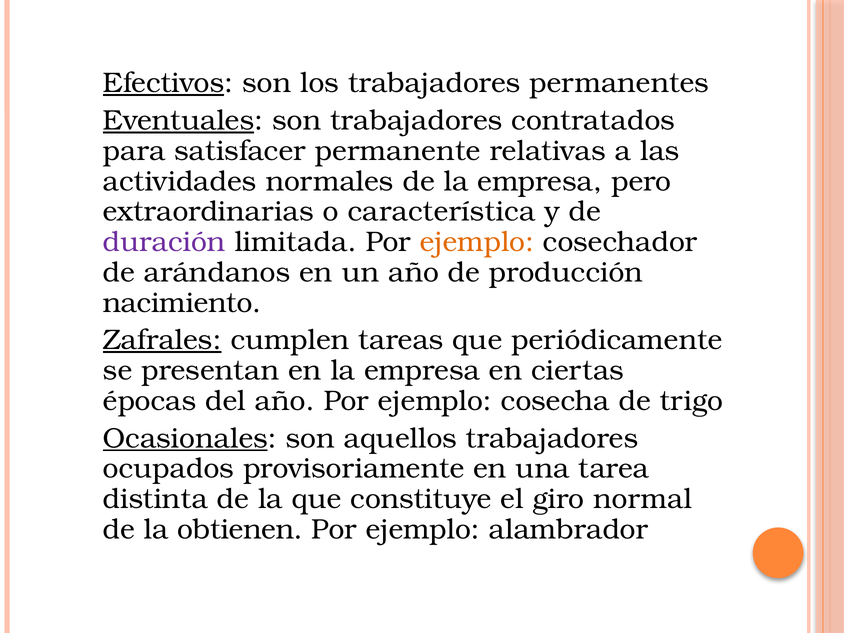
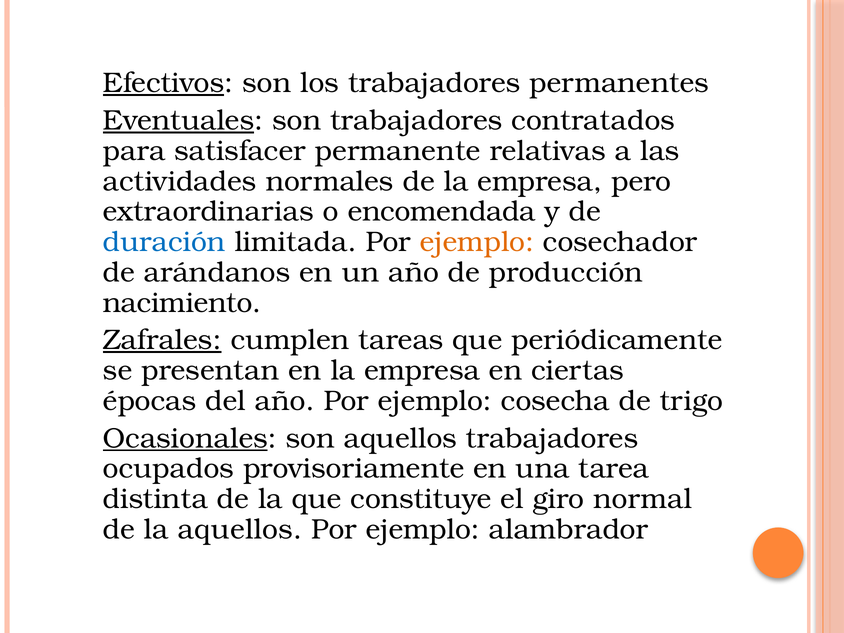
característica: característica -> encomendada (442, 212)
duración colour: purple -> blue (164, 242)
la obtienen: obtienen -> aquellos (240, 529)
